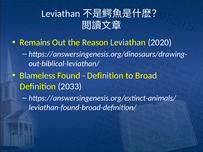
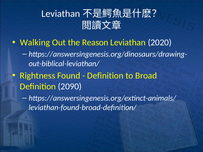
Remains: Remains -> Walking (35, 43)
Blameless: Blameless -> Rightness (38, 76)
2033: 2033 -> 2090 (70, 87)
